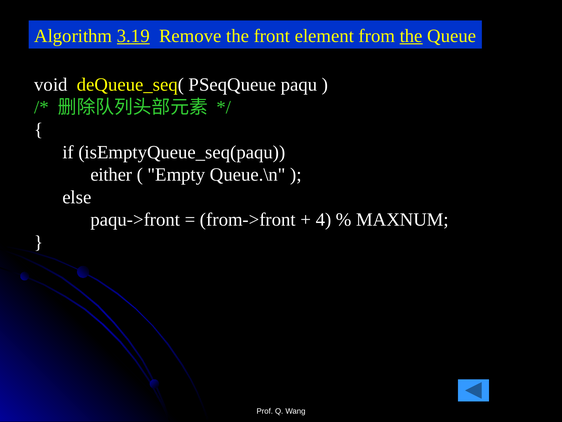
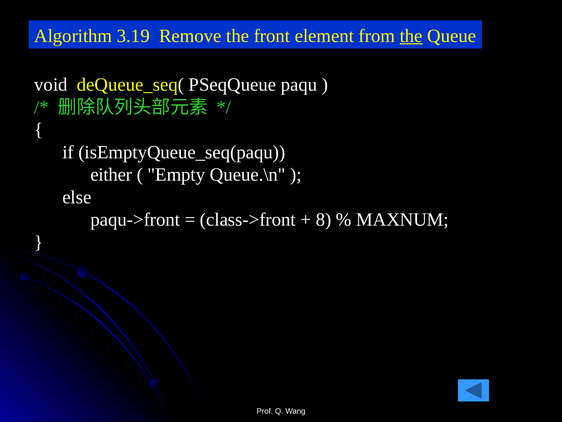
3.19 underline: present -> none (133, 36)
from->front: from->front -> class->front (248, 219)
4: 4 -> 8 (324, 219)
